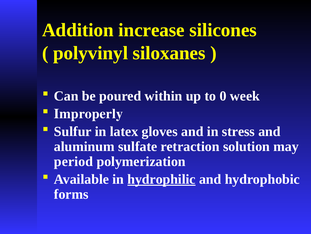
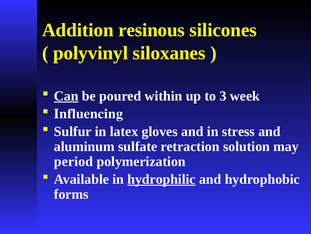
increase: increase -> resinous (152, 30)
Can underline: none -> present (66, 96)
0: 0 -> 3 (223, 96)
Improperly: Improperly -> Influencing (88, 113)
